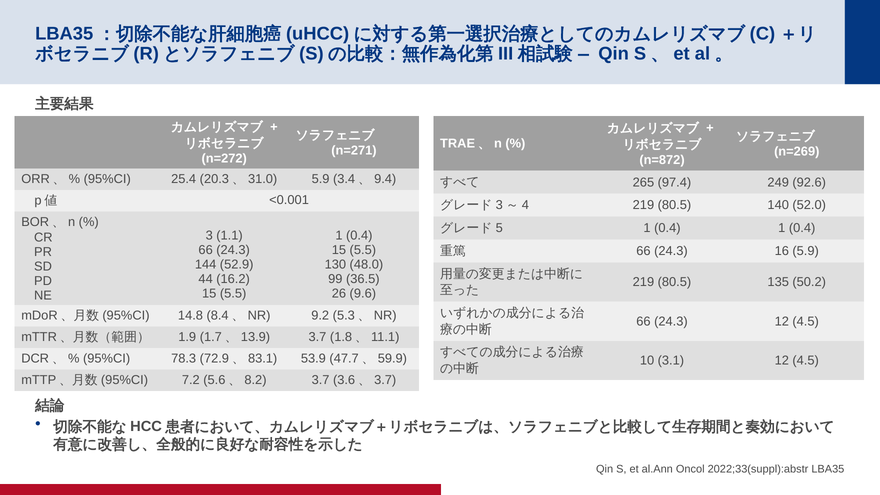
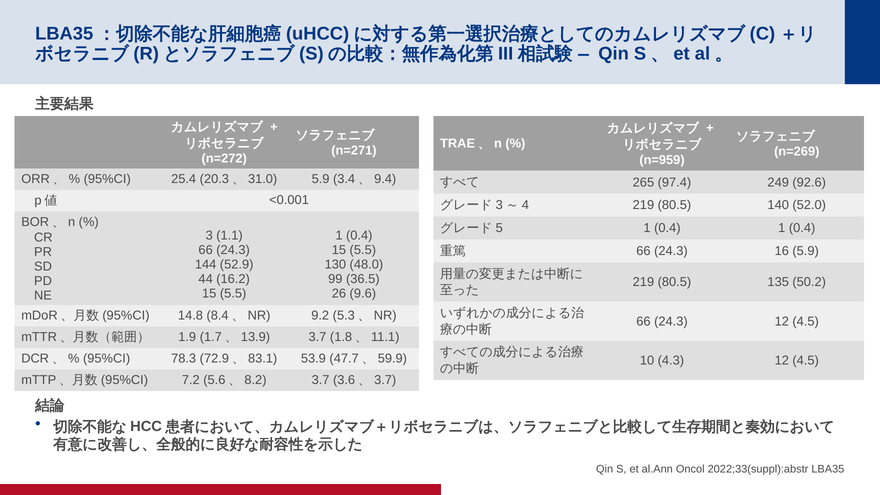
n=872: n=872 -> n=959 (662, 160)
3.1: 3.1 -> 4.3 (671, 361)
